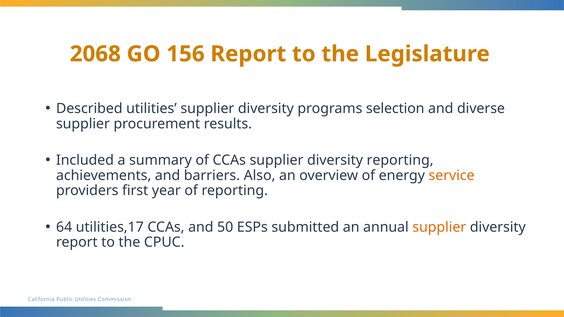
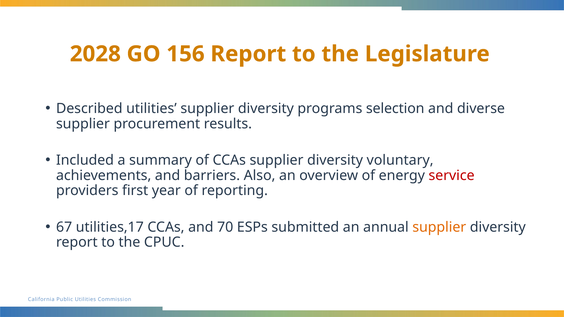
2068: 2068 -> 2028 (95, 54)
diversity reporting: reporting -> voluntary (400, 160)
service colour: orange -> red (452, 176)
64: 64 -> 67 (64, 227)
50: 50 -> 70 (225, 227)
